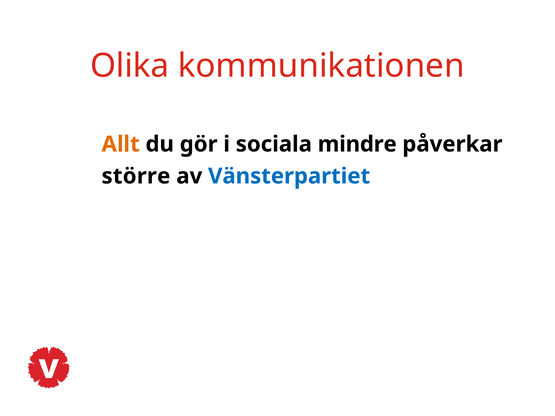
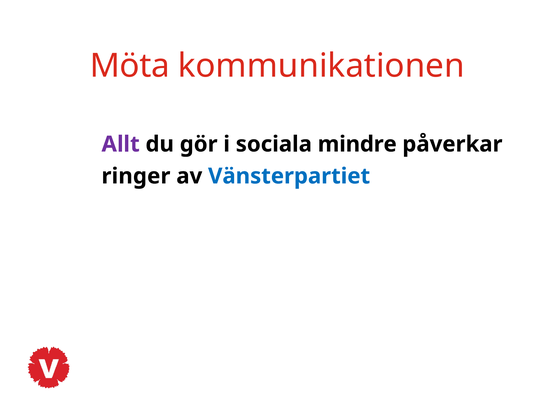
Olika: Olika -> Möta (130, 66)
Allt colour: orange -> purple (121, 144)
större: större -> ringer (136, 176)
